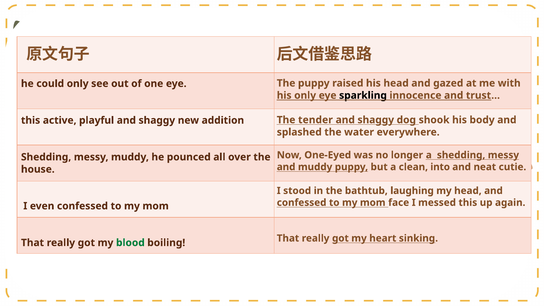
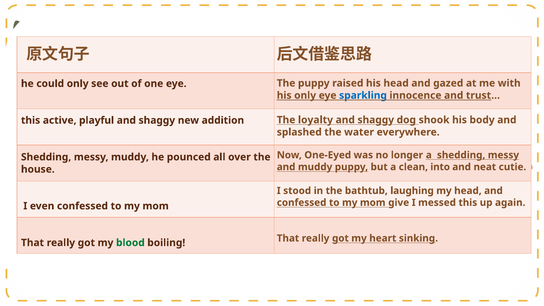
sparkling colour: black -> blue (363, 95)
tender: tender -> loyalty (315, 120)
face: face -> give (399, 203)
